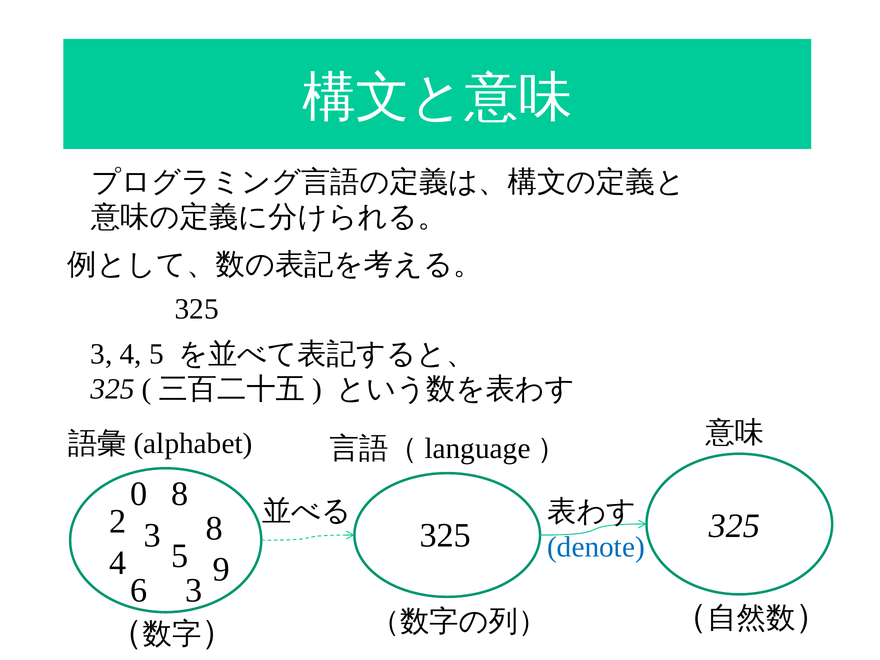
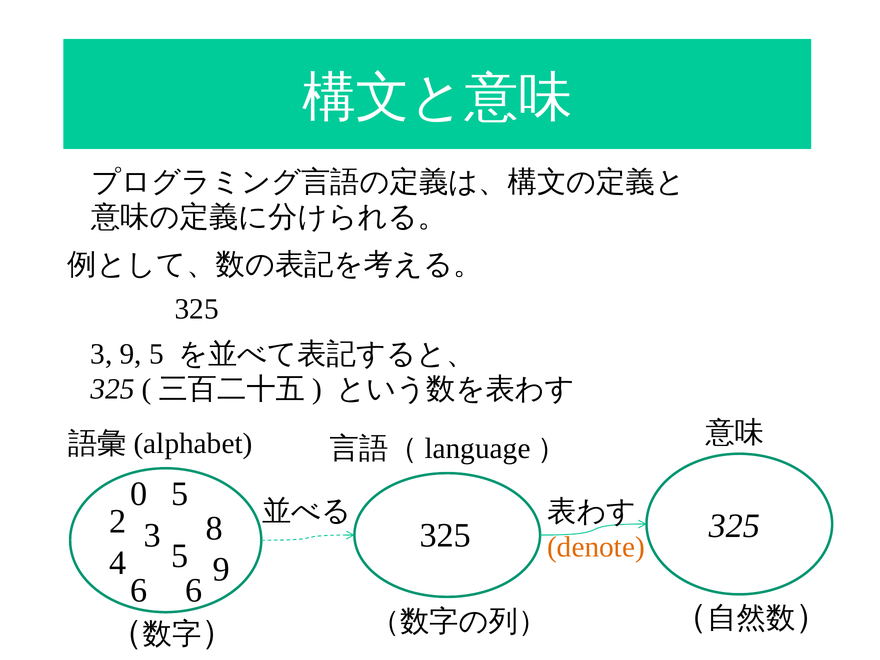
4: 4 -> 9 (131, 354)
0 8: 8 -> 5 (180, 494)
denote colour: blue -> orange (596, 547)
6 3: 3 -> 6 (194, 590)
